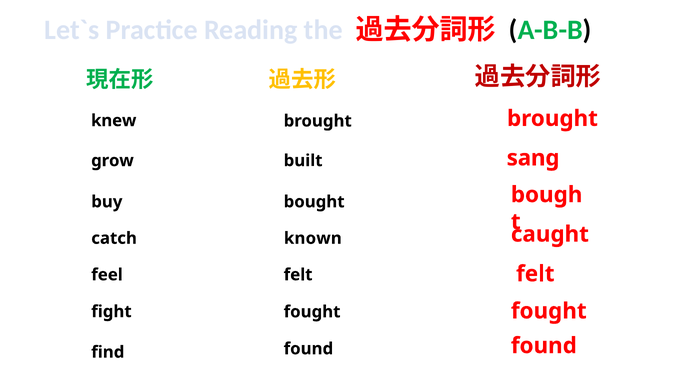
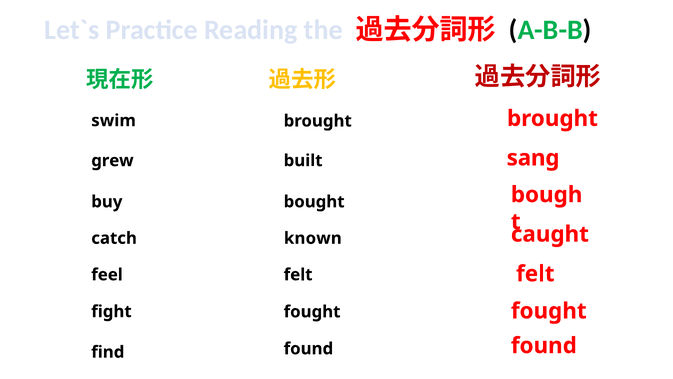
knew: knew -> swim (114, 120)
grow: grow -> grew (112, 160)
